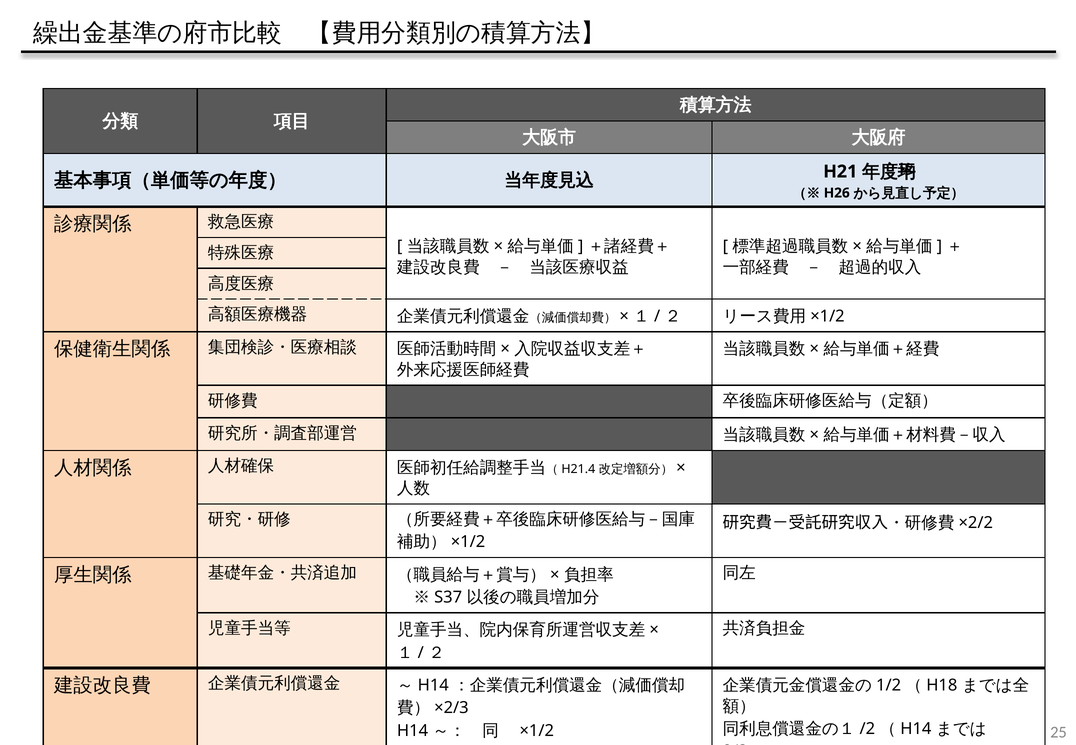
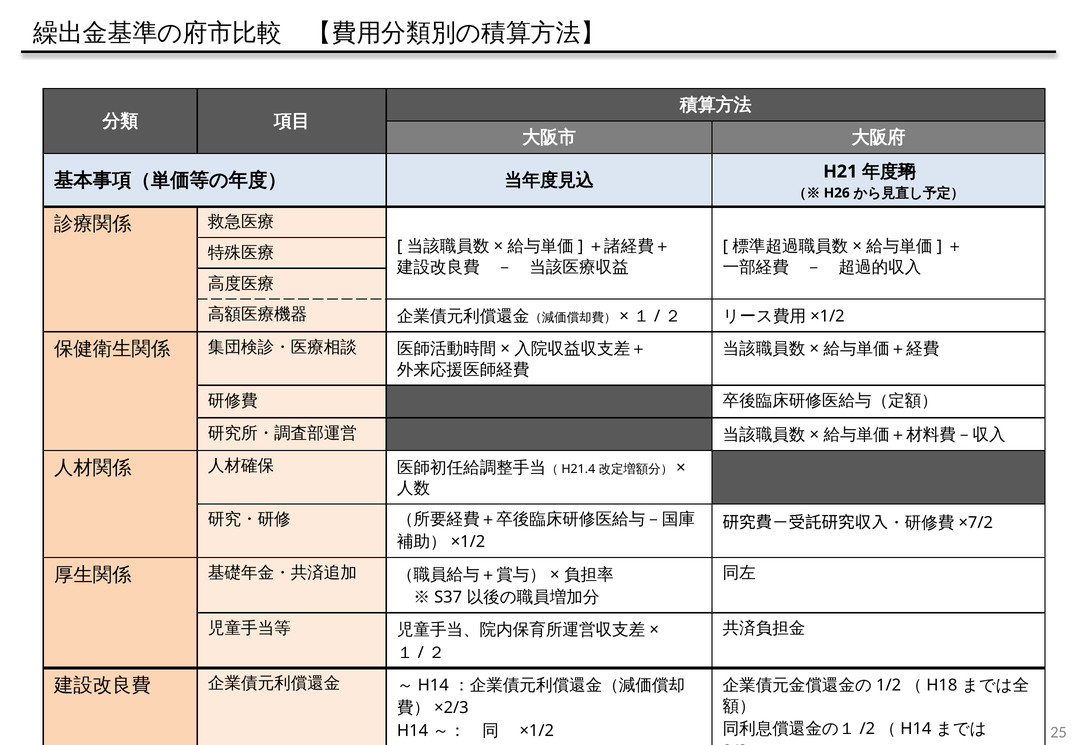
×2/2: ×2/2 -> ×7/2 (976, 523)
